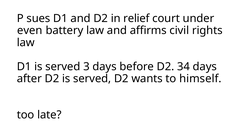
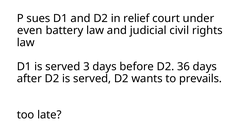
affirms: affirms -> judicial (148, 30)
34: 34 -> 36 (183, 66)
himself: himself -> prevails (201, 79)
